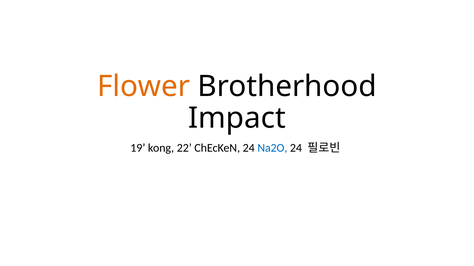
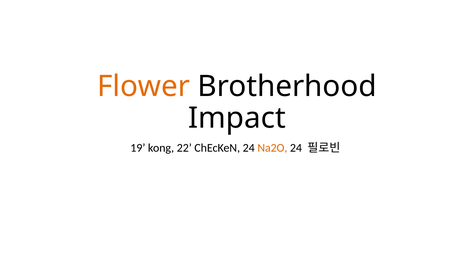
Na2O colour: blue -> orange (272, 148)
